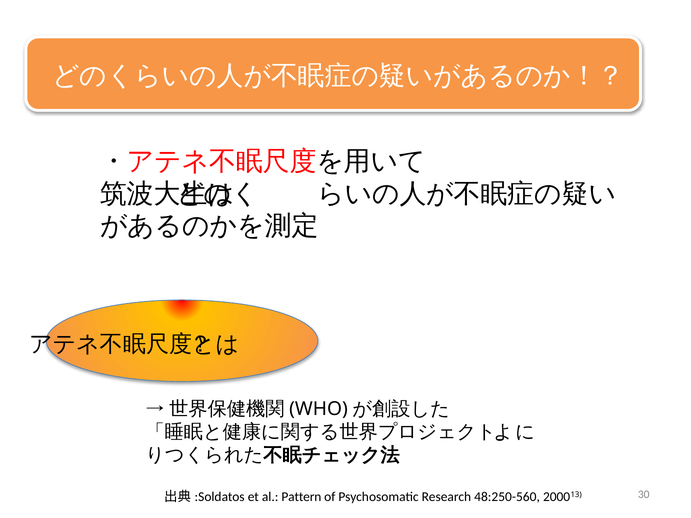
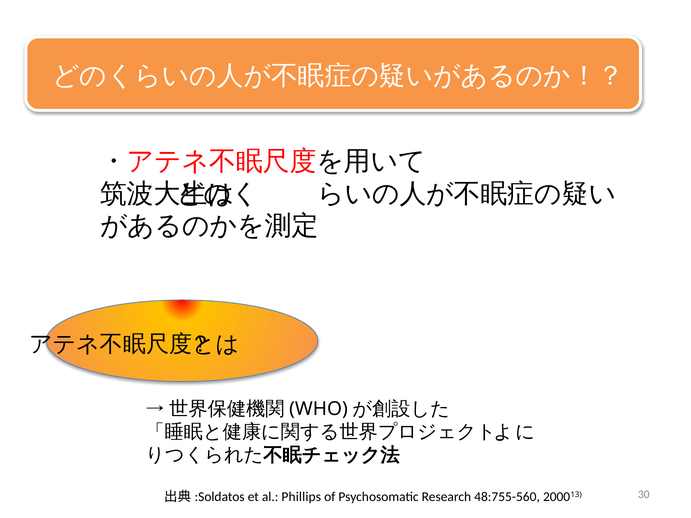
Pattern: Pattern -> Phillips (301, 497)
48:250-560: 48:250-560 -> 48:755-560 (507, 497)
